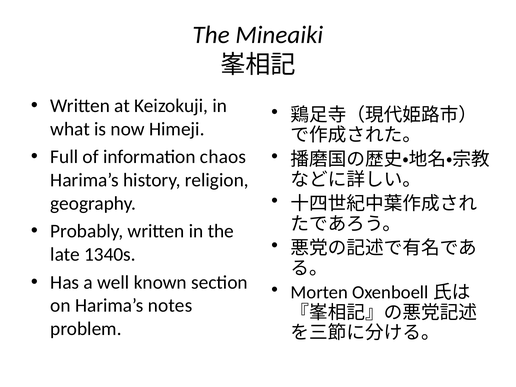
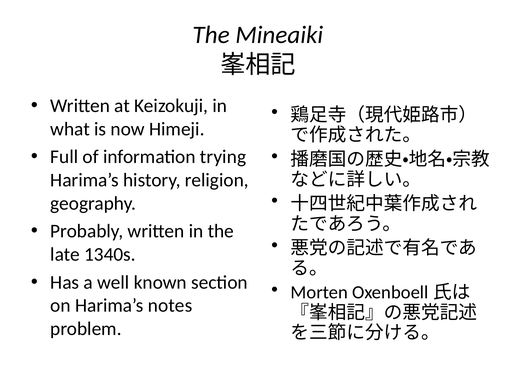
chaos: chaos -> trying (223, 157)
